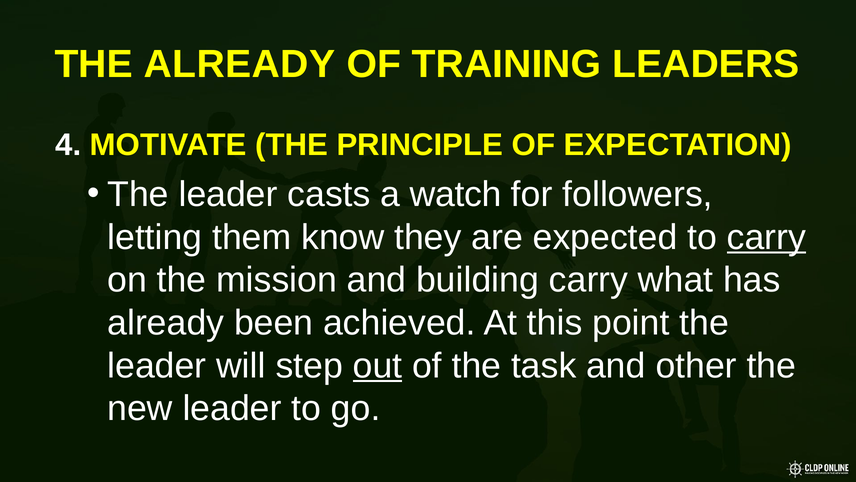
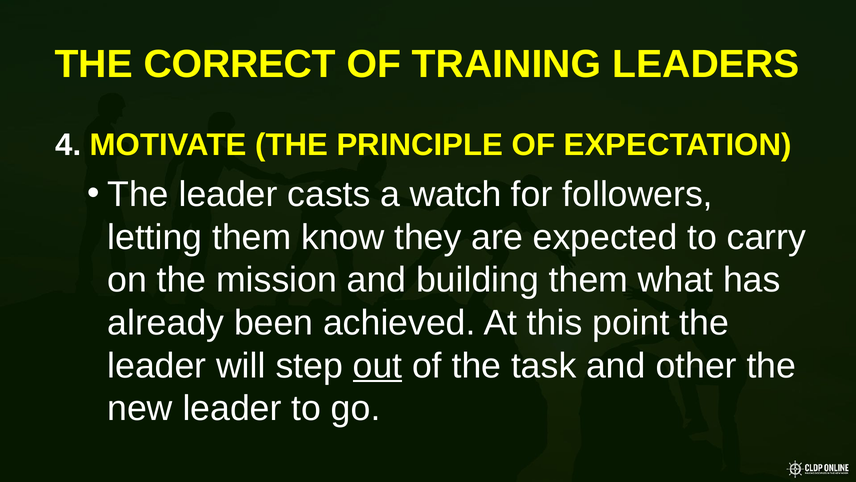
THE ALREADY: ALREADY -> CORRECT (240, 64)
carry underline: present -> none (766, 237)
building carry: carry -> them (588, 280)
